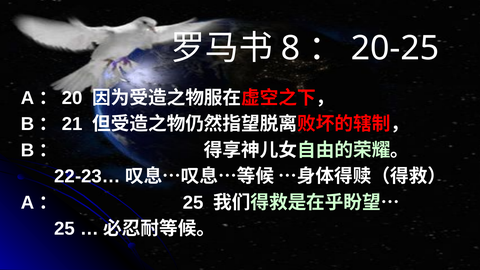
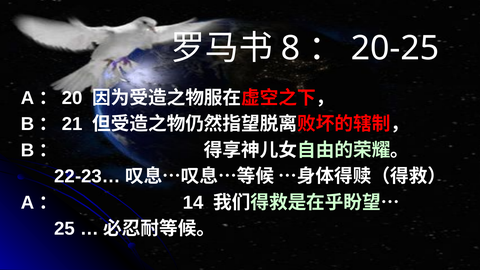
25: 25 -> 14 (193, 203)
